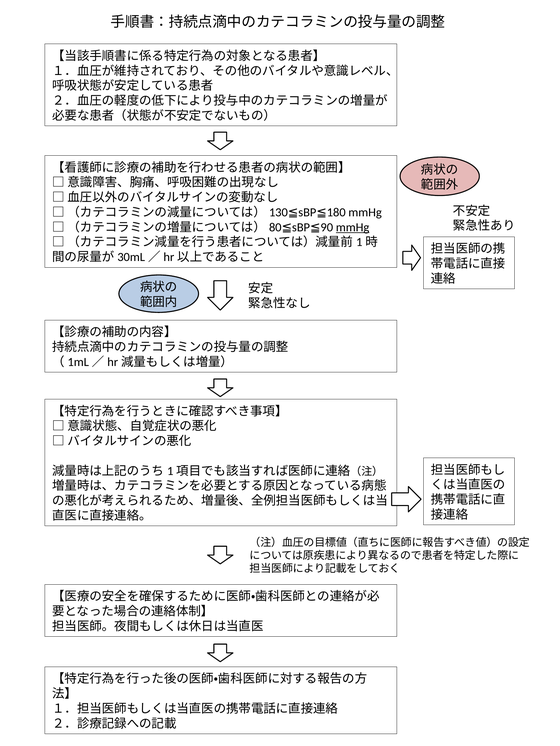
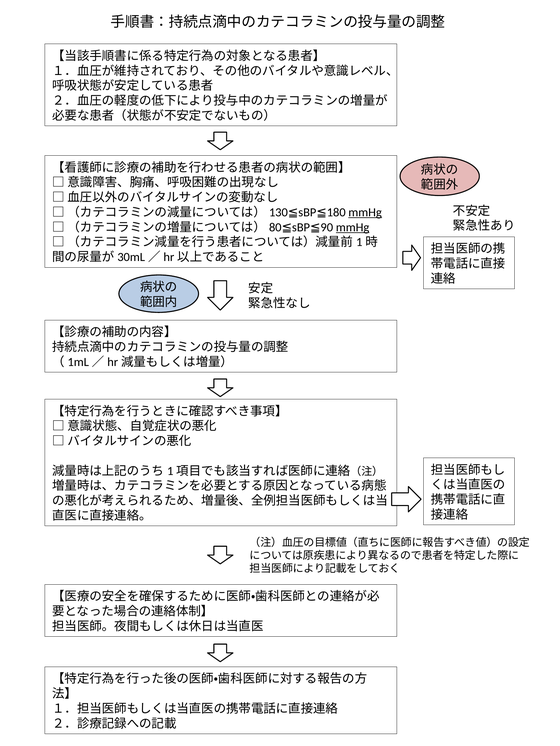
mmHg underline: none -> present (365, 213)
